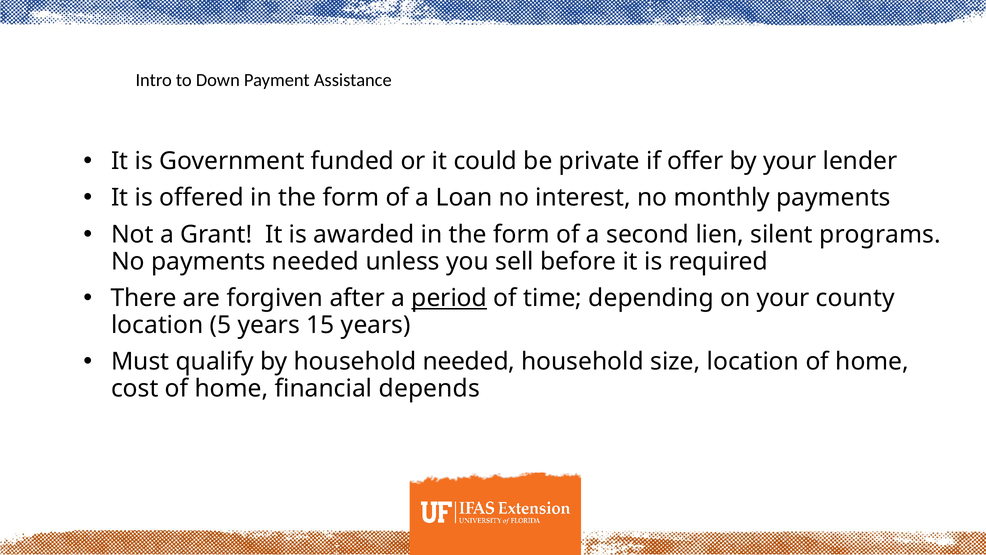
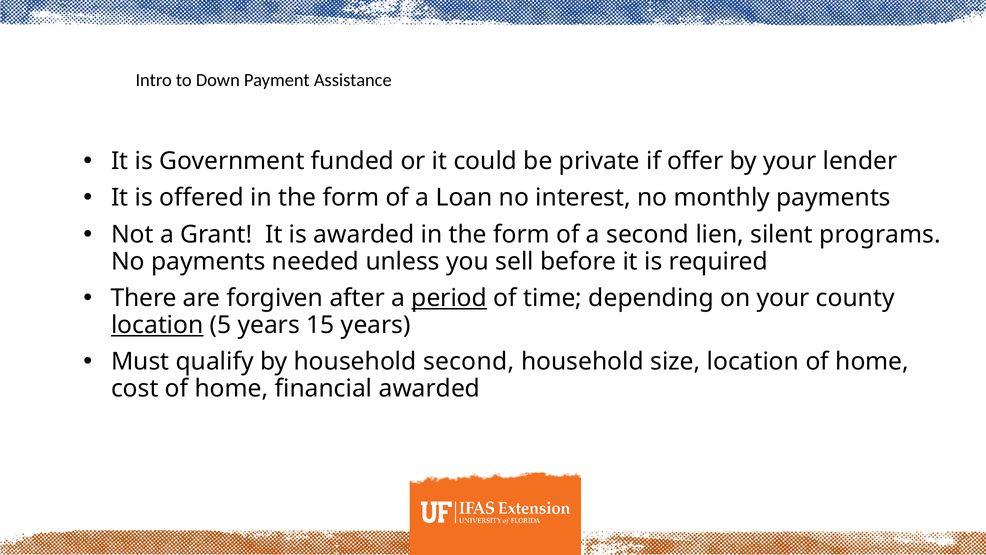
location underline: none -> present (157, 325)
household needed: needed -> second (469, 362)
financial depends: depends -> awarded (429, 388)
